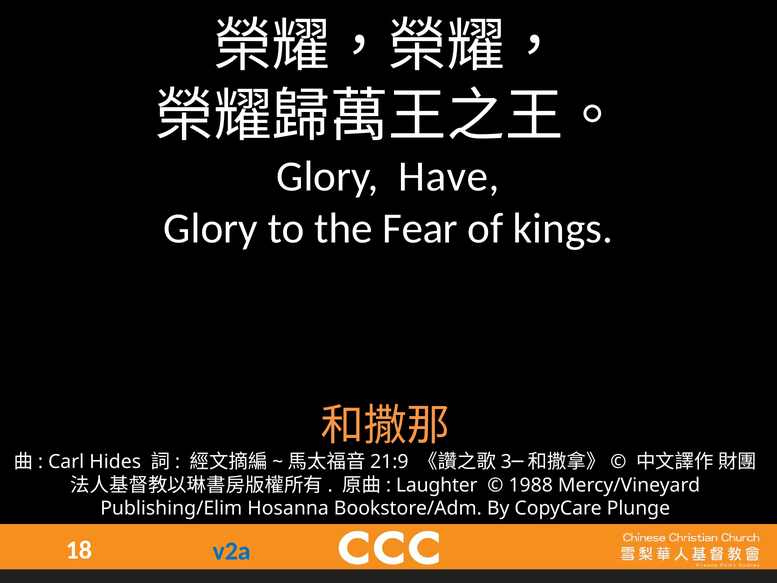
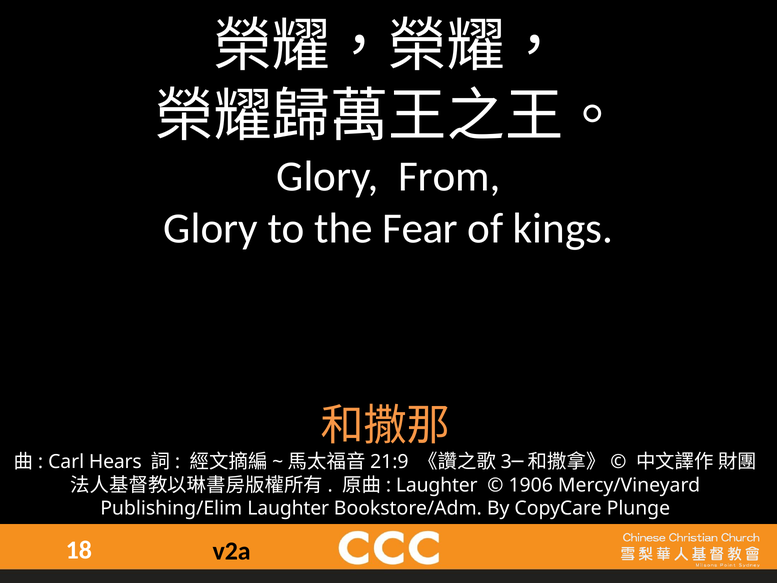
Have: Have -> From (449, 176)
Hides: Hides -> Hears (115, 462)
1988: 1988 -> 1906 (531, 485)
Publishing/Elim Hosanna: Hosanna -> Laughter (288, 508)
v2a colour: blue -> black (232, 551)
